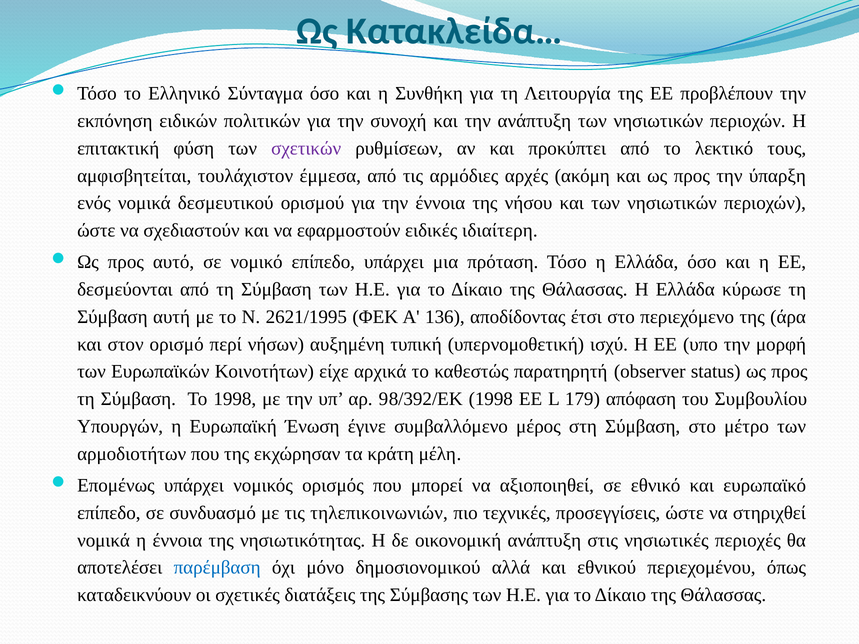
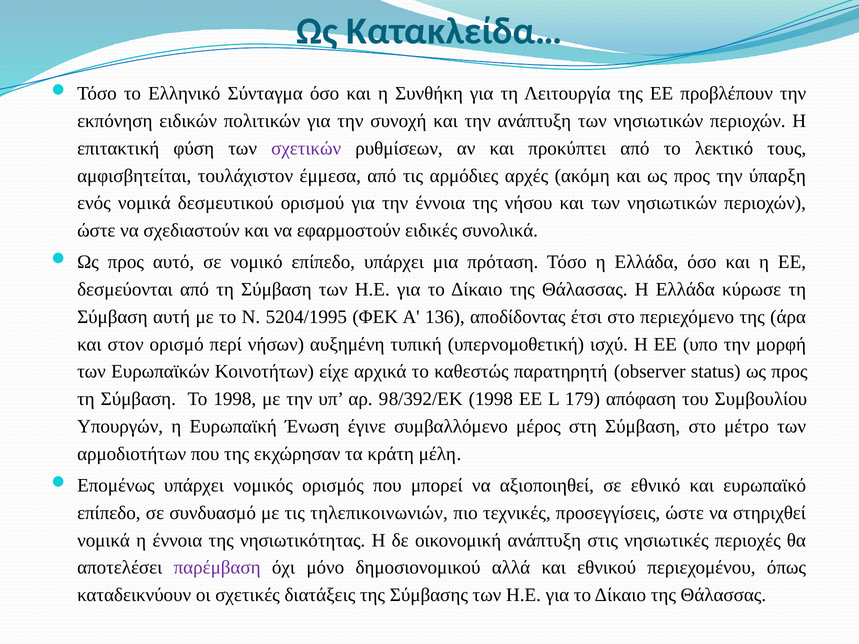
ιδιαίτερη: ιδιαίτερη -> συνολικά (500, 231)
2621/1995: 2621/1995 -> 5204/1995 (306, 317)
παρέμβαση colour: blue -> purple (217, 568)
